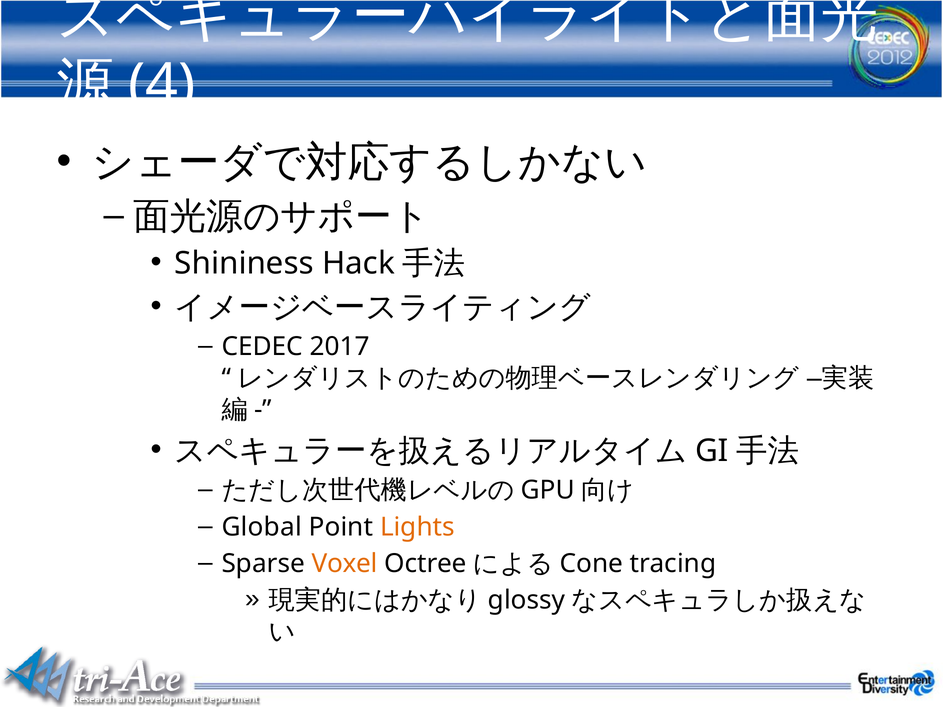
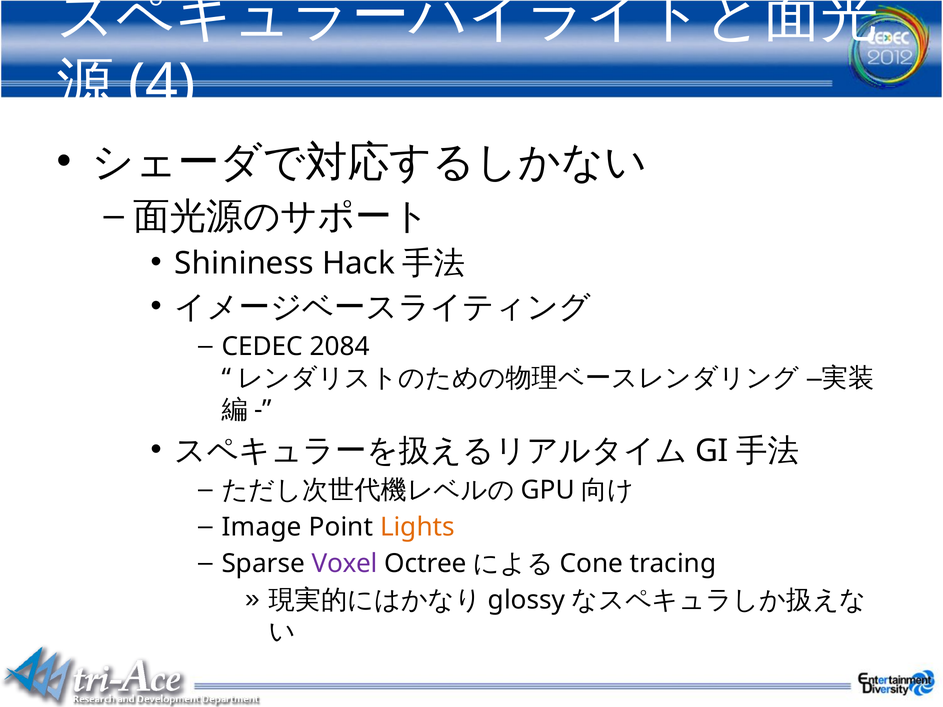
2017: 2017 -> 2084 (340, 347)
Global: Global -> Image (262, 527)
Voxel colour: orange -> purple (345, 564)
